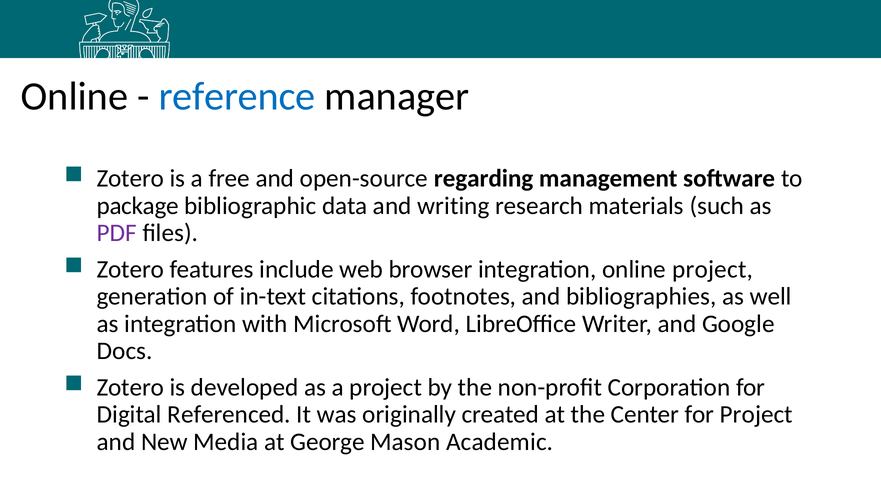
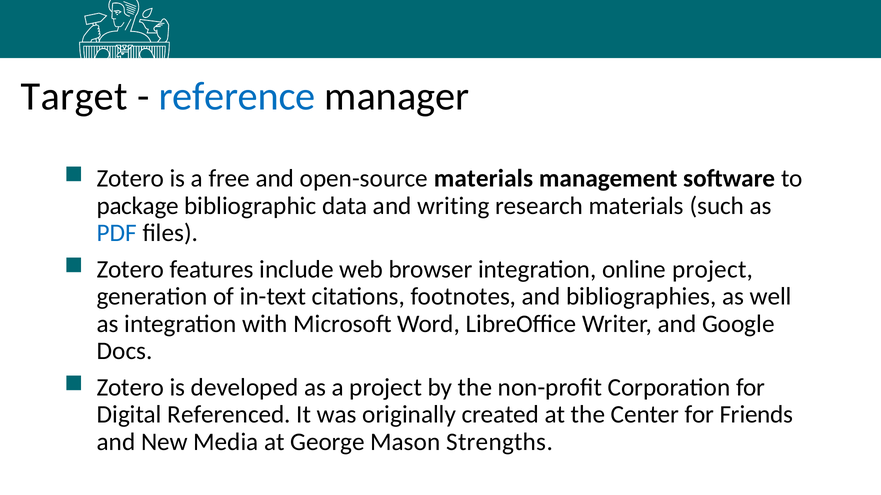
Online: Online -> Target (74, 96)
open-source regarding: regarding -> materials (483, 179)
PDF colour: purple -> blue (117, 233)
for Project: Project -> Friends (756, 415)
Academic: Academic -> Strengths (500, 442)
